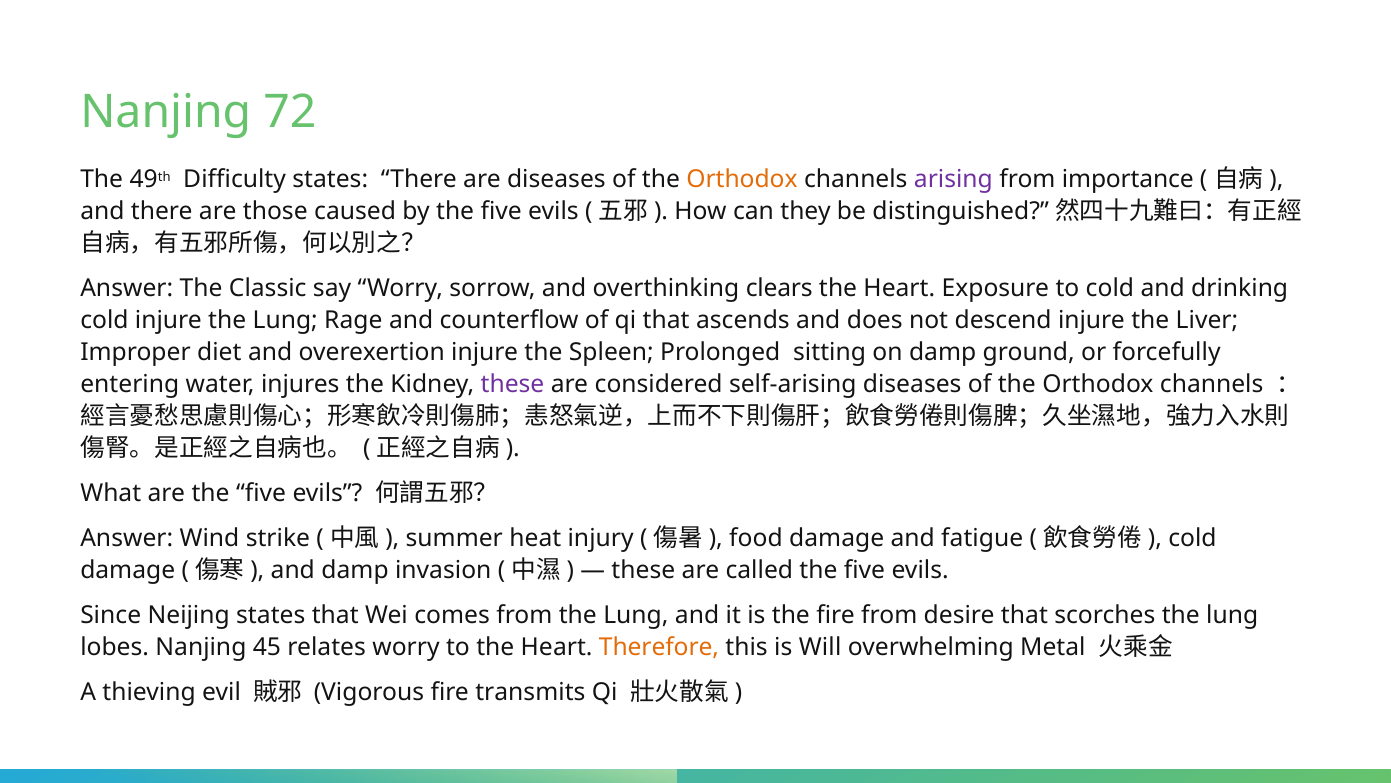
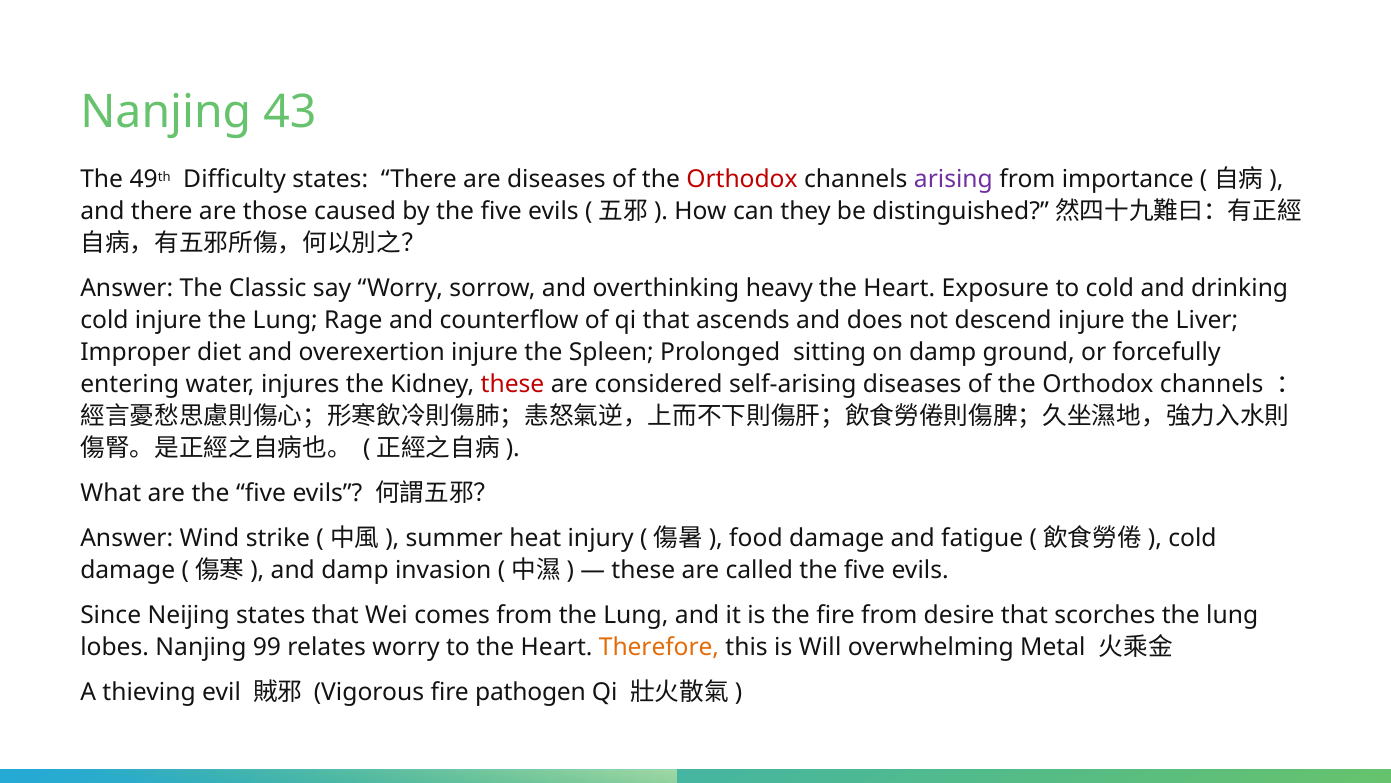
72: 72 -> 43 (290, 112)
Orthodox colour: orange -> red (742, 180)
clears: clears -> heavy (779, 288)
these colour: purple -> red (512, 384)
45: 45 -> 99 (267, 646)
transmits: transmits -> pathogen (531, 691)
